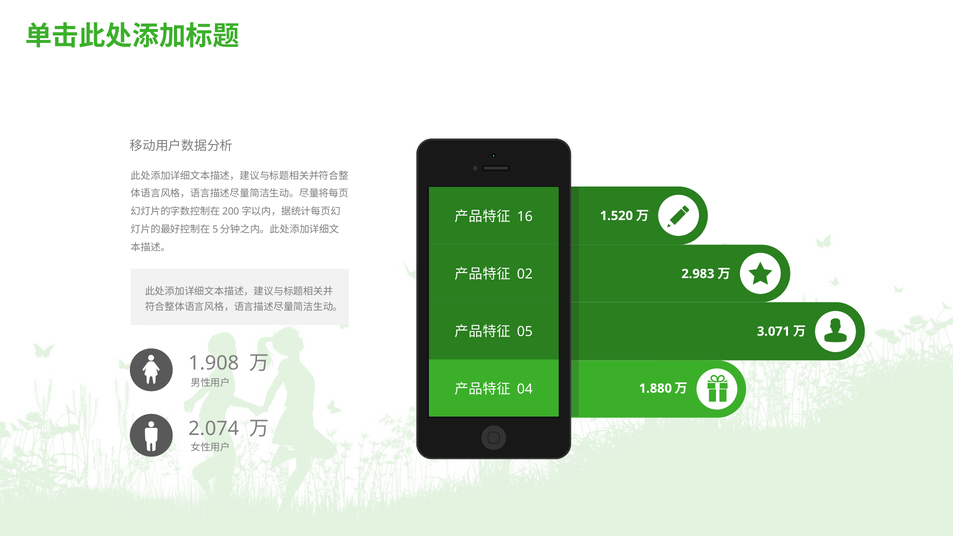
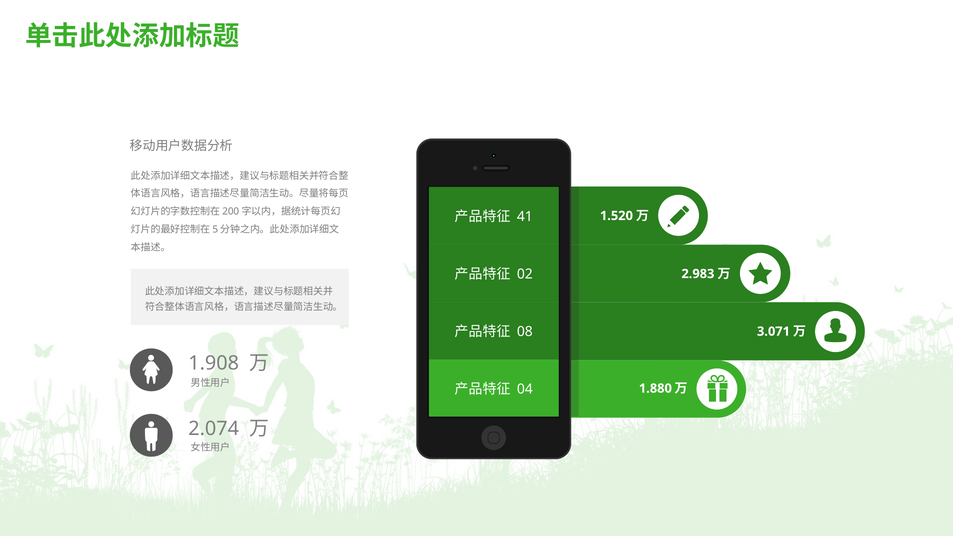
16: 16 -> 41 (525, 216)
05: 05 -> 08 (525, 332)
